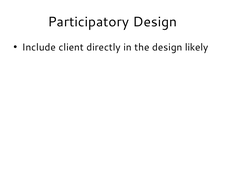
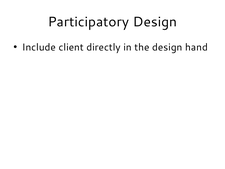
likely: likely -> hand (196, 47)
